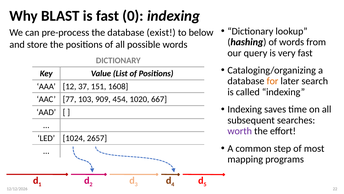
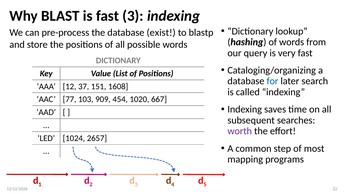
fast 0: 0 -> 3 (133, 16)
below: below -> blastp (201, 32)
for colour: orange -> blue (273, 81)
